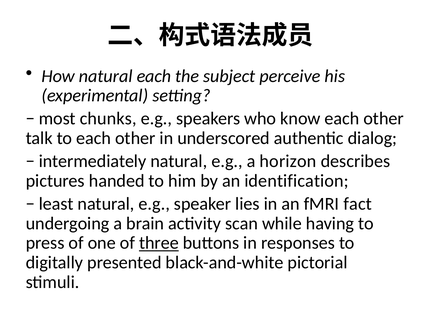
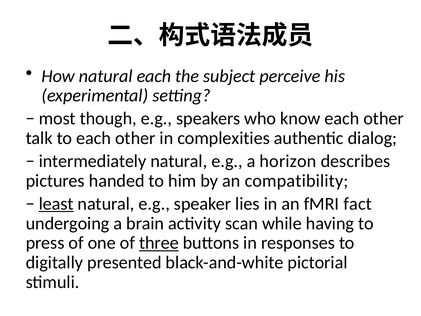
chunks: chunks -> though (108, 119)
underscored: underscored -> complexities (224, 138)
identification: identification -> compatibility (296, 181)
least underline: none -> present (56, 204)
